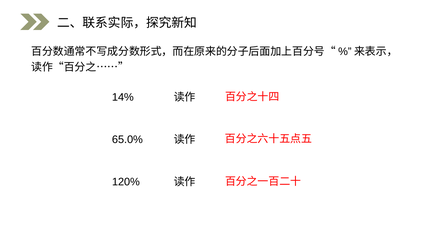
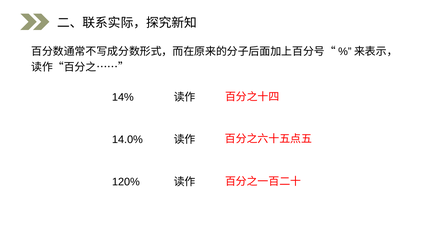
65.0%: 65.0% -> 14.0% (127, 139)
